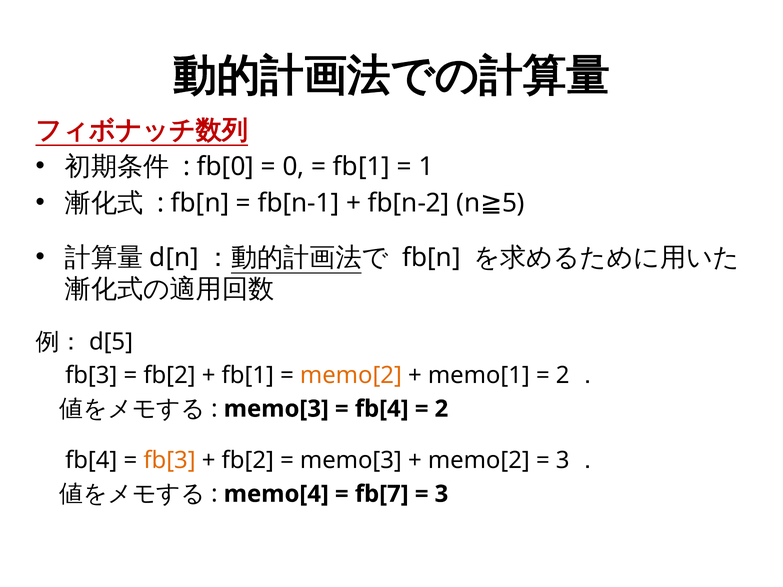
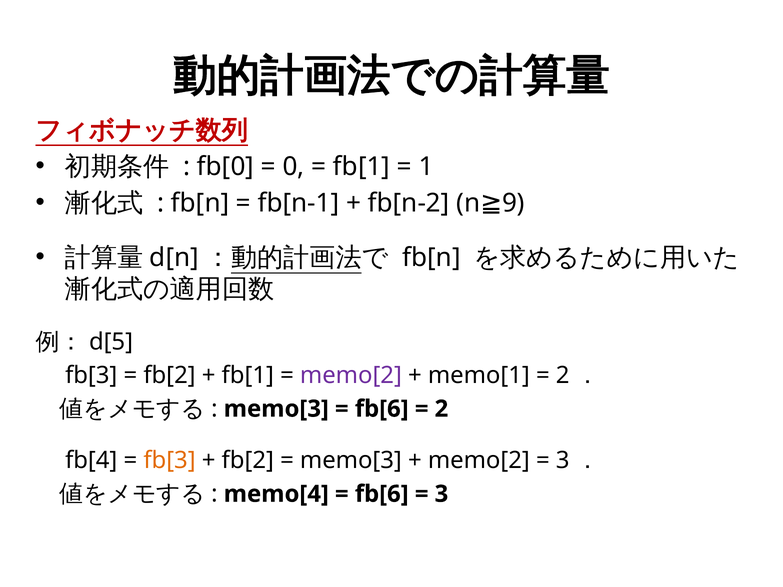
5: 5 -> 9 (513, 203)
memo[2 colour: orange -> purple (351, 376)
fb[4: fb[4 -> fb[6 (382, 409)
fb[7: fb[7 -> fb[6 (382, 494)
